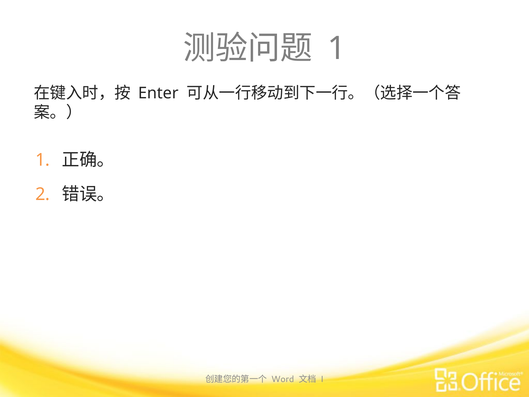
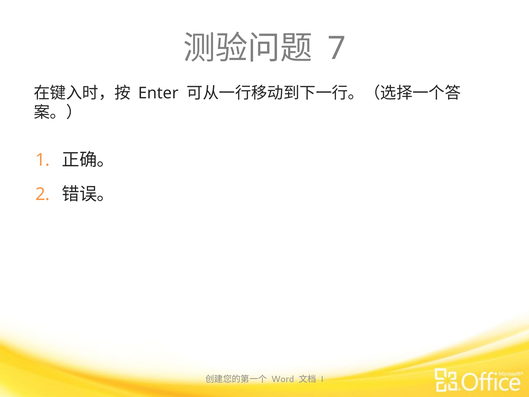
1: 1 -> 7 (337, 48)
